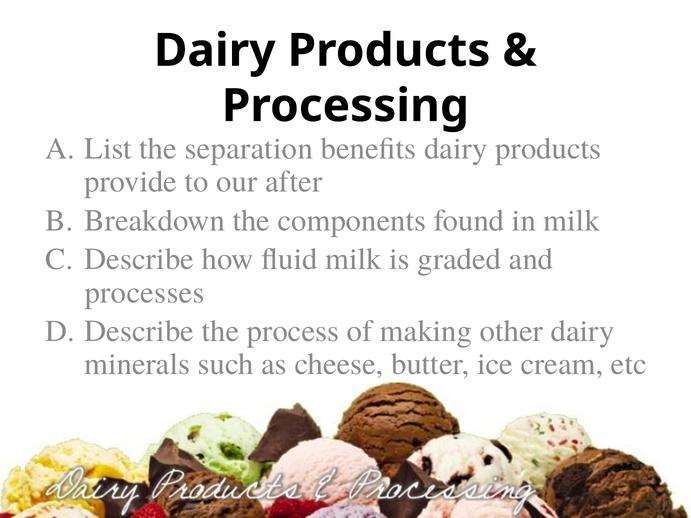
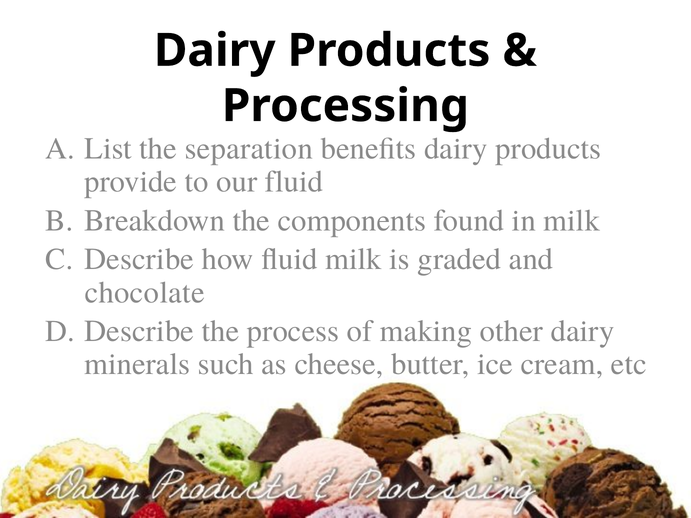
our after: after -> fluid (294, 182)
processes: processes -> chocolate (145, 293)
